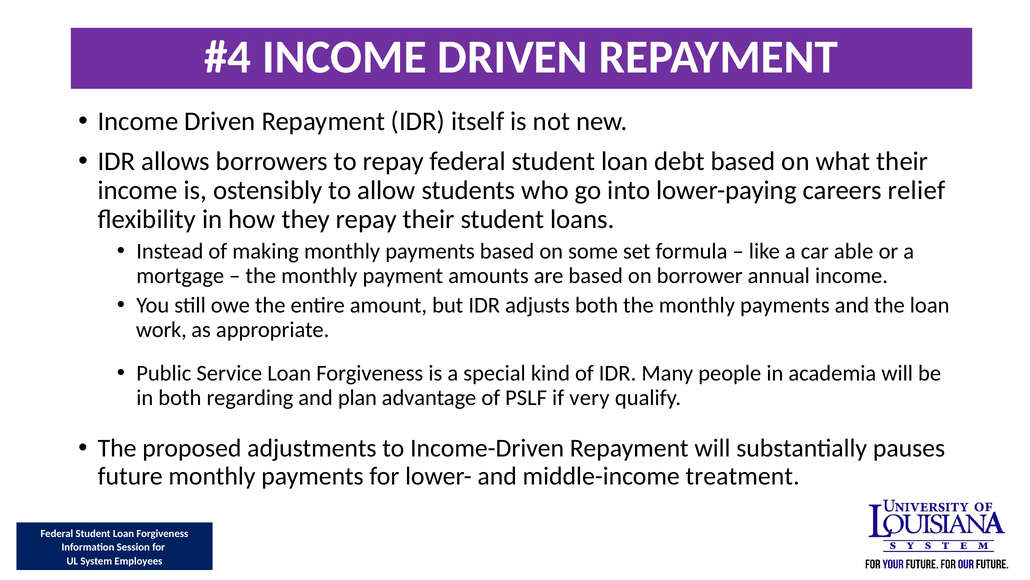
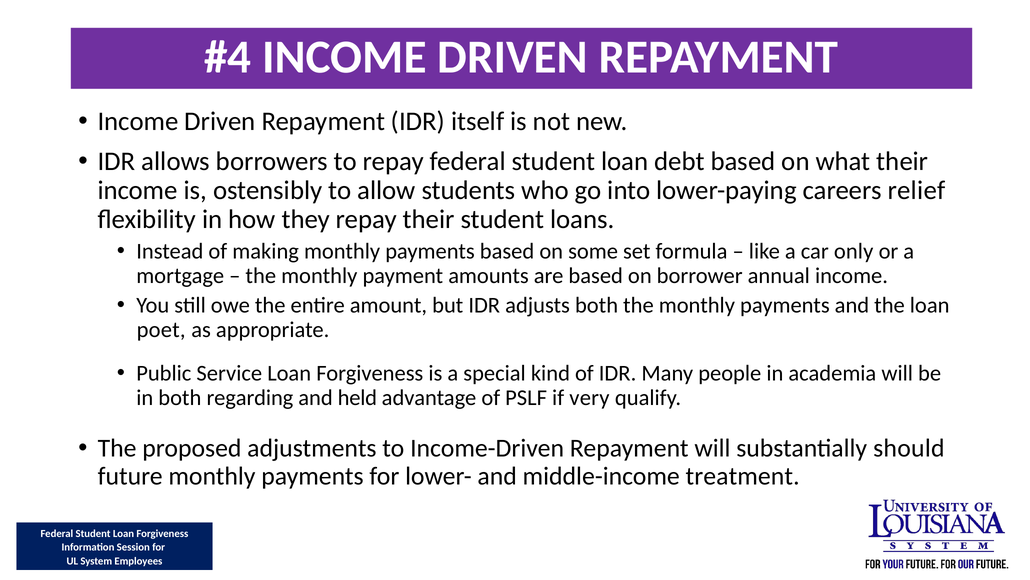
able: able -> only (854, 251)
work: work -> poet (161, 329)
plan: plan -> held (357, 397)
pauses: pauses -> should (909, 448)
